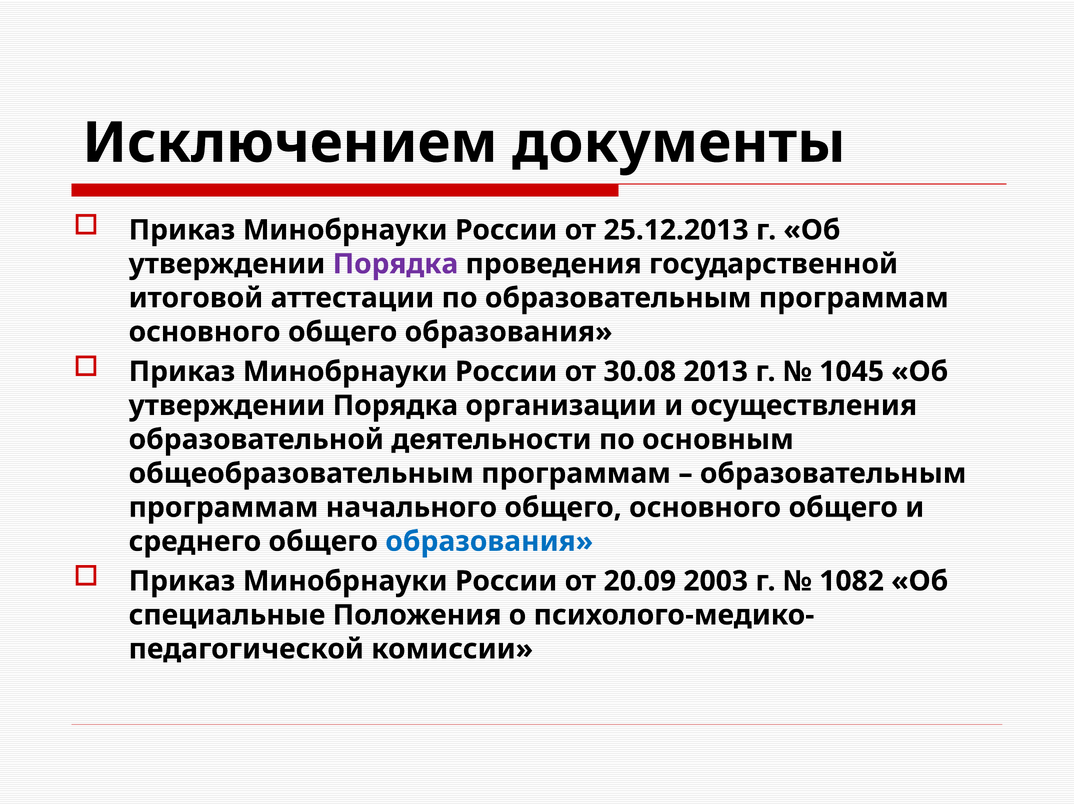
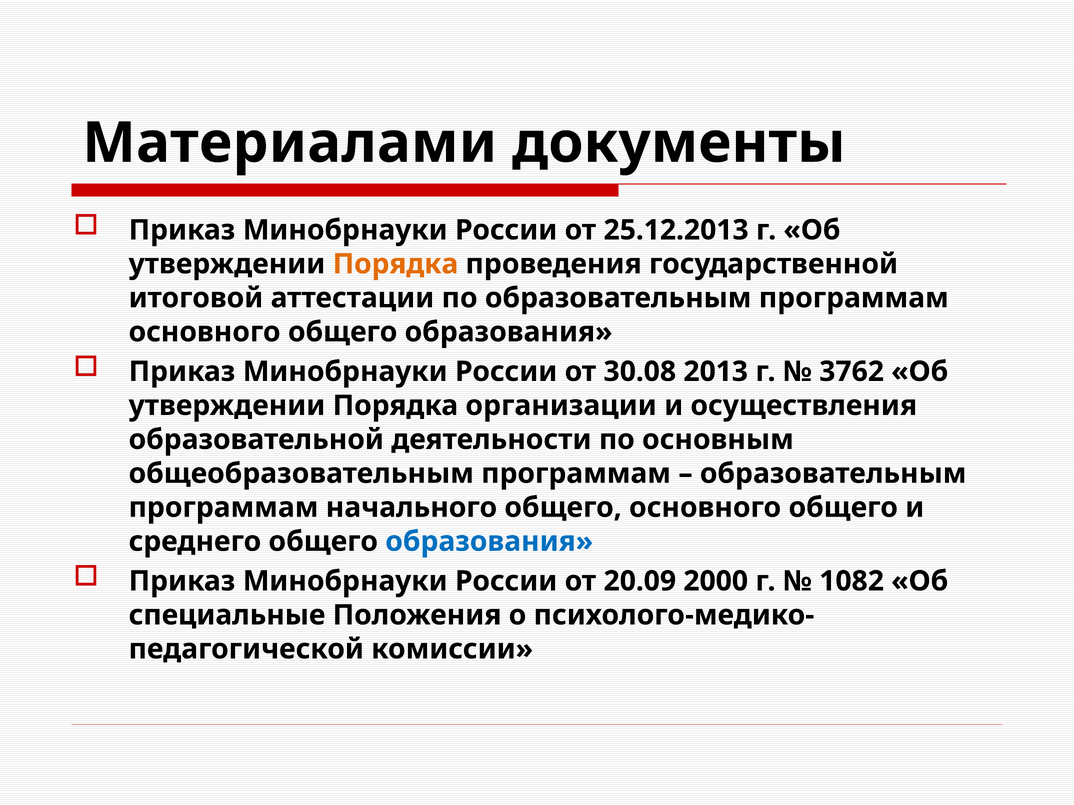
Исключением: Исключением -> Материалами (290, 143)
Порядка colour: purple -> orange (395, 264)
1045: 1045 -> 3762 (852, 372)
2003: 2003 -> 2000 (716, 581)
